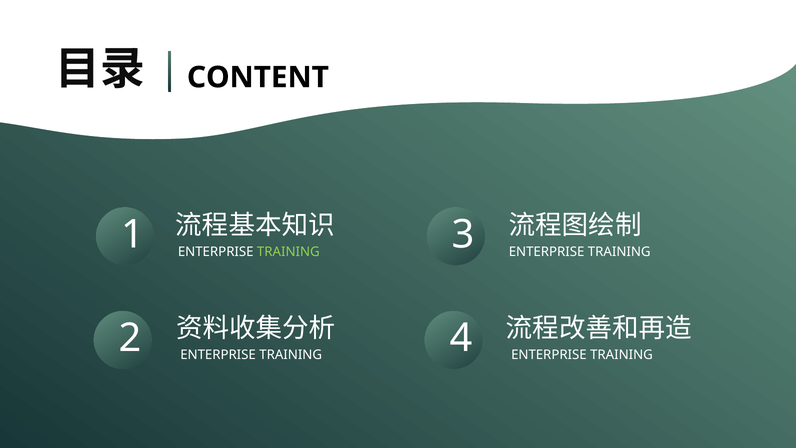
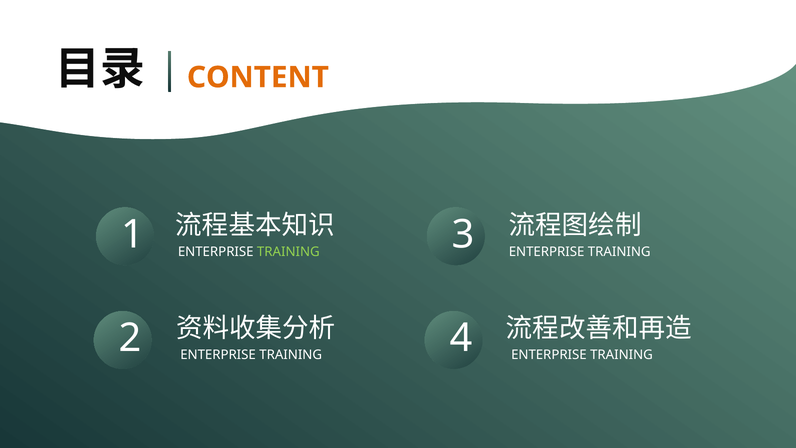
CONTENT colour: black -> orange (258, 77)
